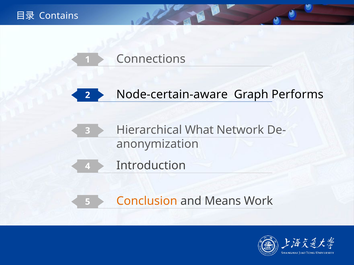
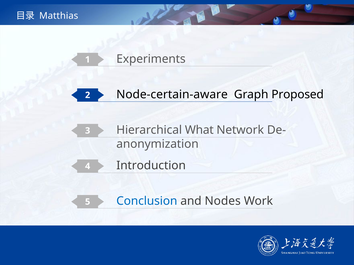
Contains: Contains -> Matthias (59, 16)
Connections: Connections -> Experiments (151, 59)
Performs: Performs -> Proposed (298, 95)
Conclusion colour: orange -> blue (147, 201)
Means: Means -> Nodes (223, 201)
